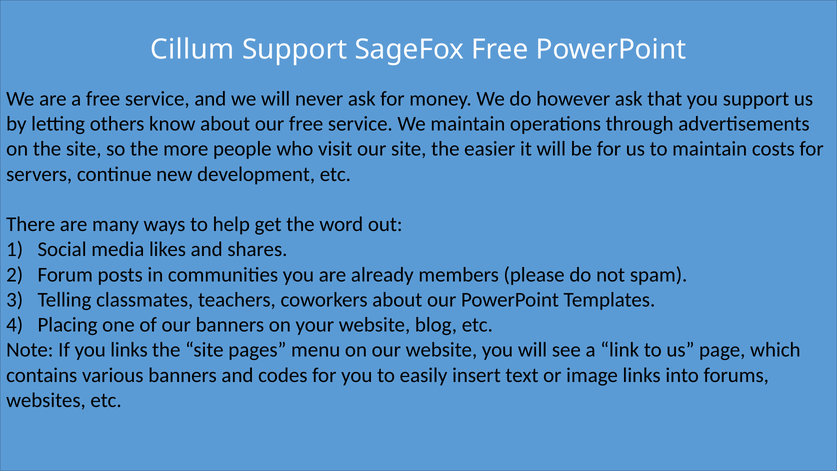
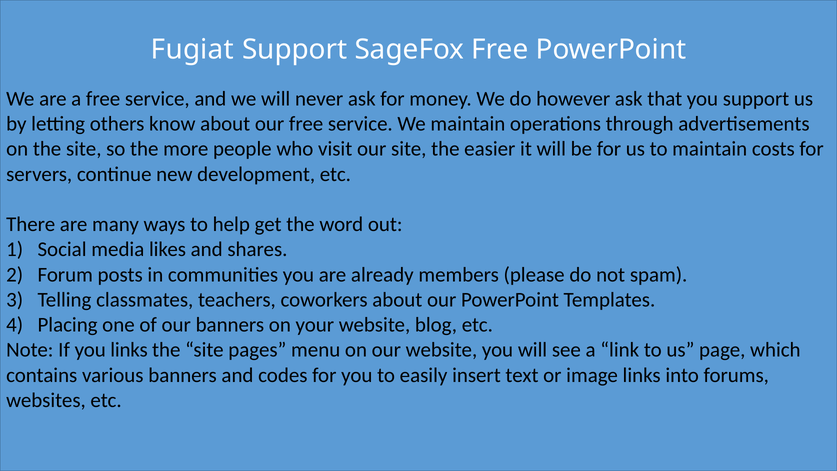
Cillum: Cillum -> Fugiat (192, 49)
